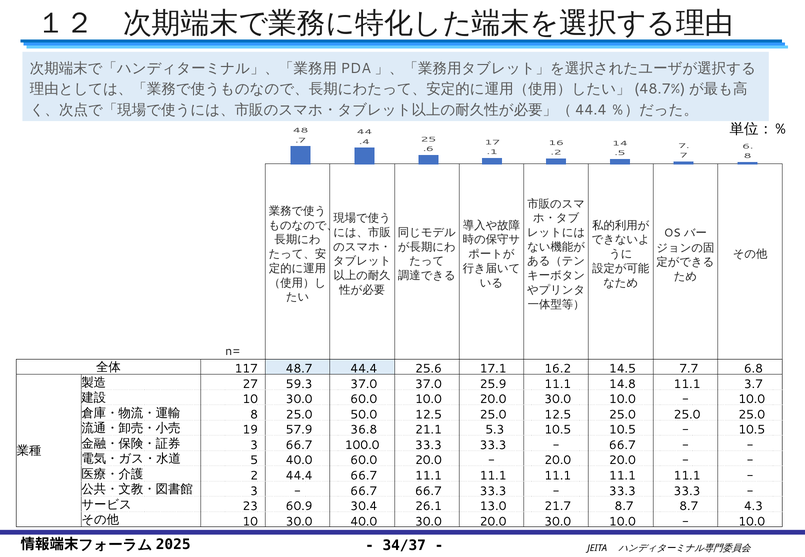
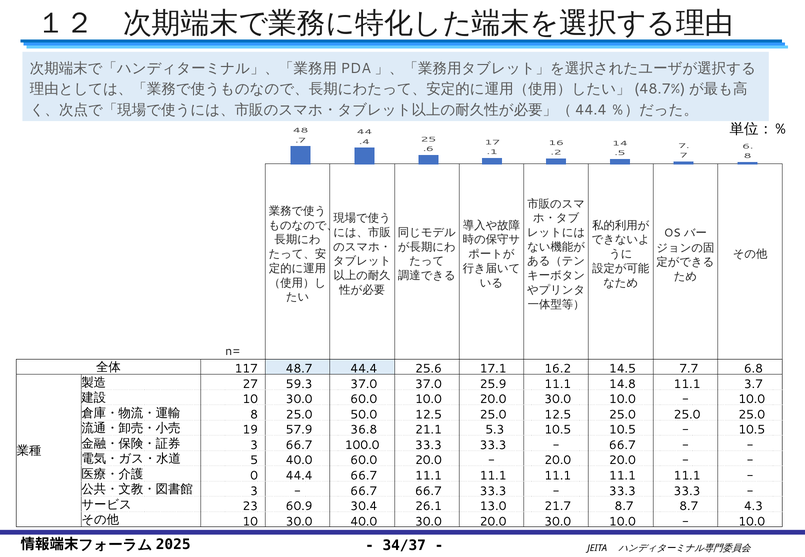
2: 2 -> 0 (254, 476)
